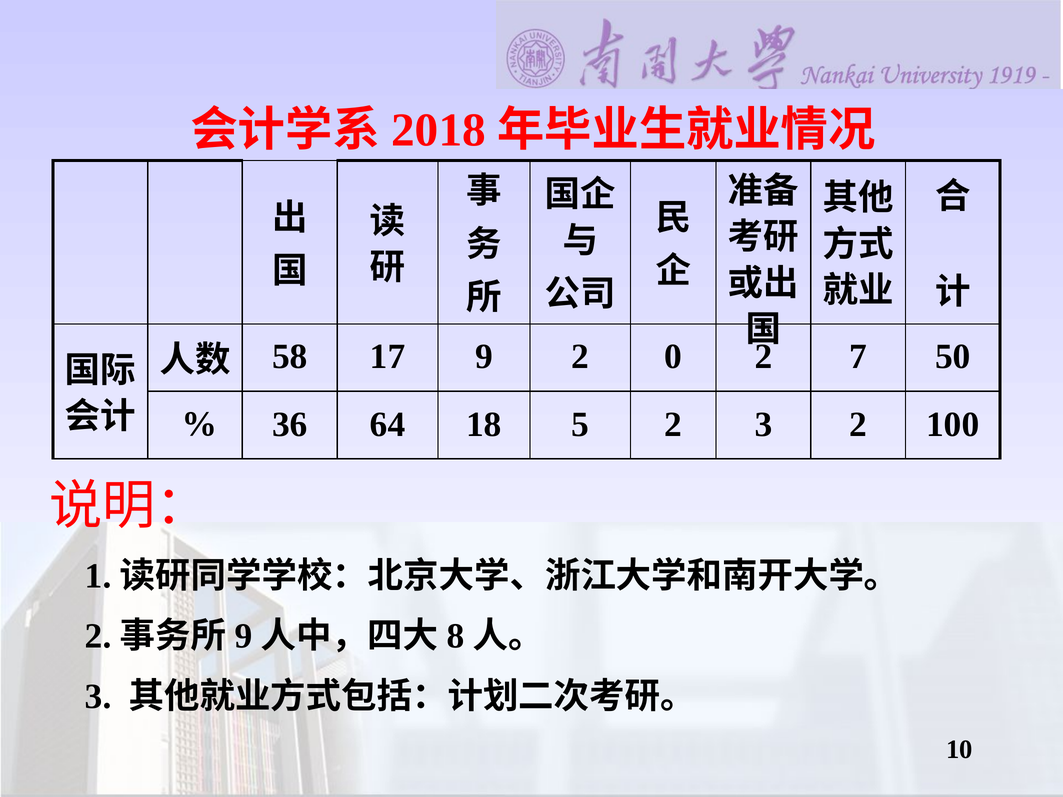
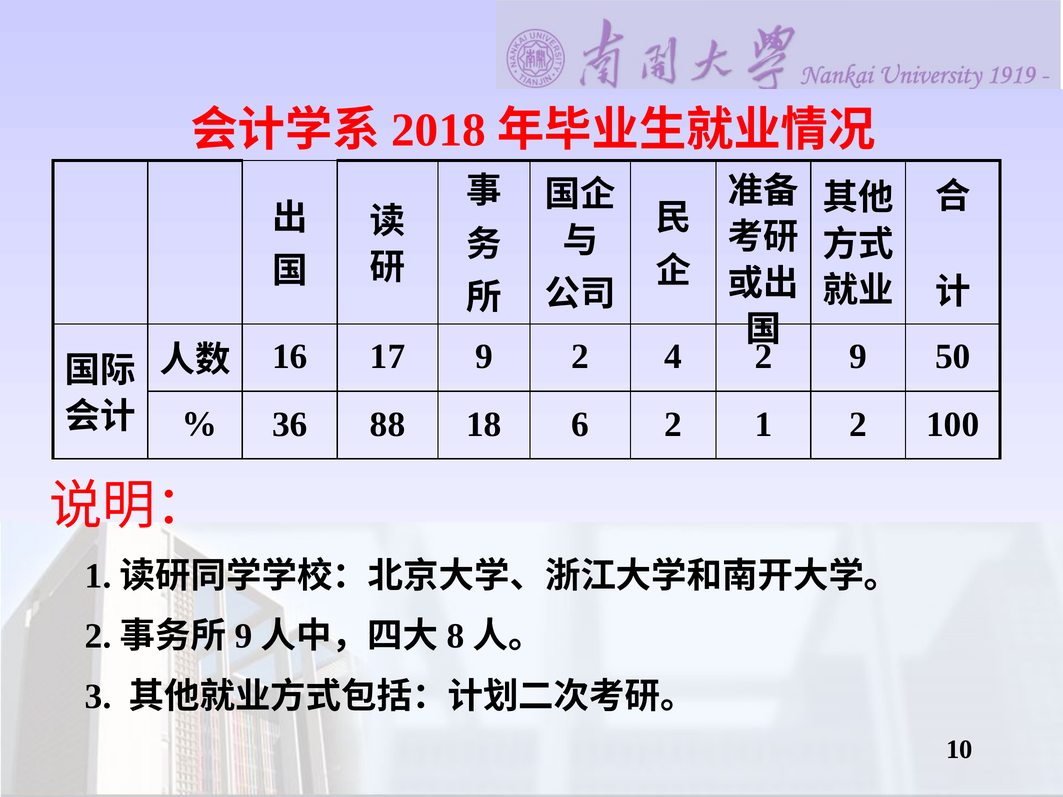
58: 58 -> 16 (290, 357)
0: 0 -> 4 (673, 357)
2 7: 7 -> 9 (858, 357)
64: 64 -> 88 (388, 425)
5: 5 -> 6 (580, 425)
2 3: 3 -> 1 (763, 425)
